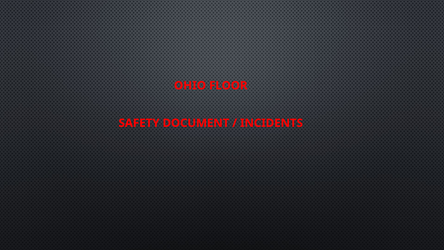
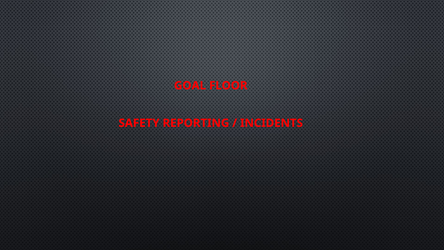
OHIO: OHIO -> GOAL (190, 85)
DOCUMENT: DOCUMENT -> REPORTING (196, 123)
